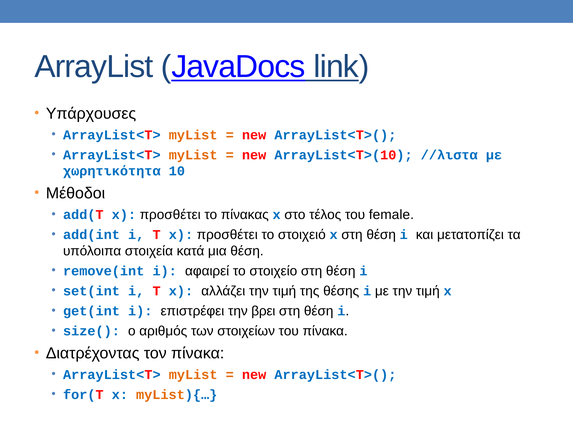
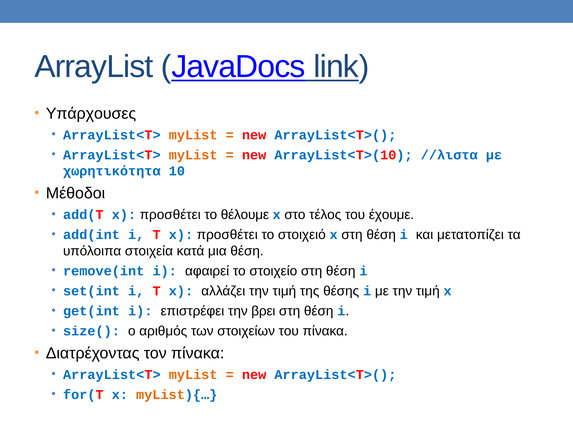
πίνακας: πίνακας -> θέλουμε (245, 215)
female: female -> έχουμε (391, 215)
